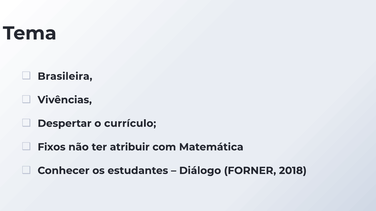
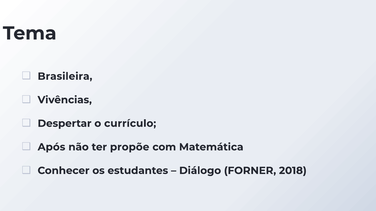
Fixos: Fixos -> Após (51, 147)
atribuir: atribuir -> propõe (130, 147)
